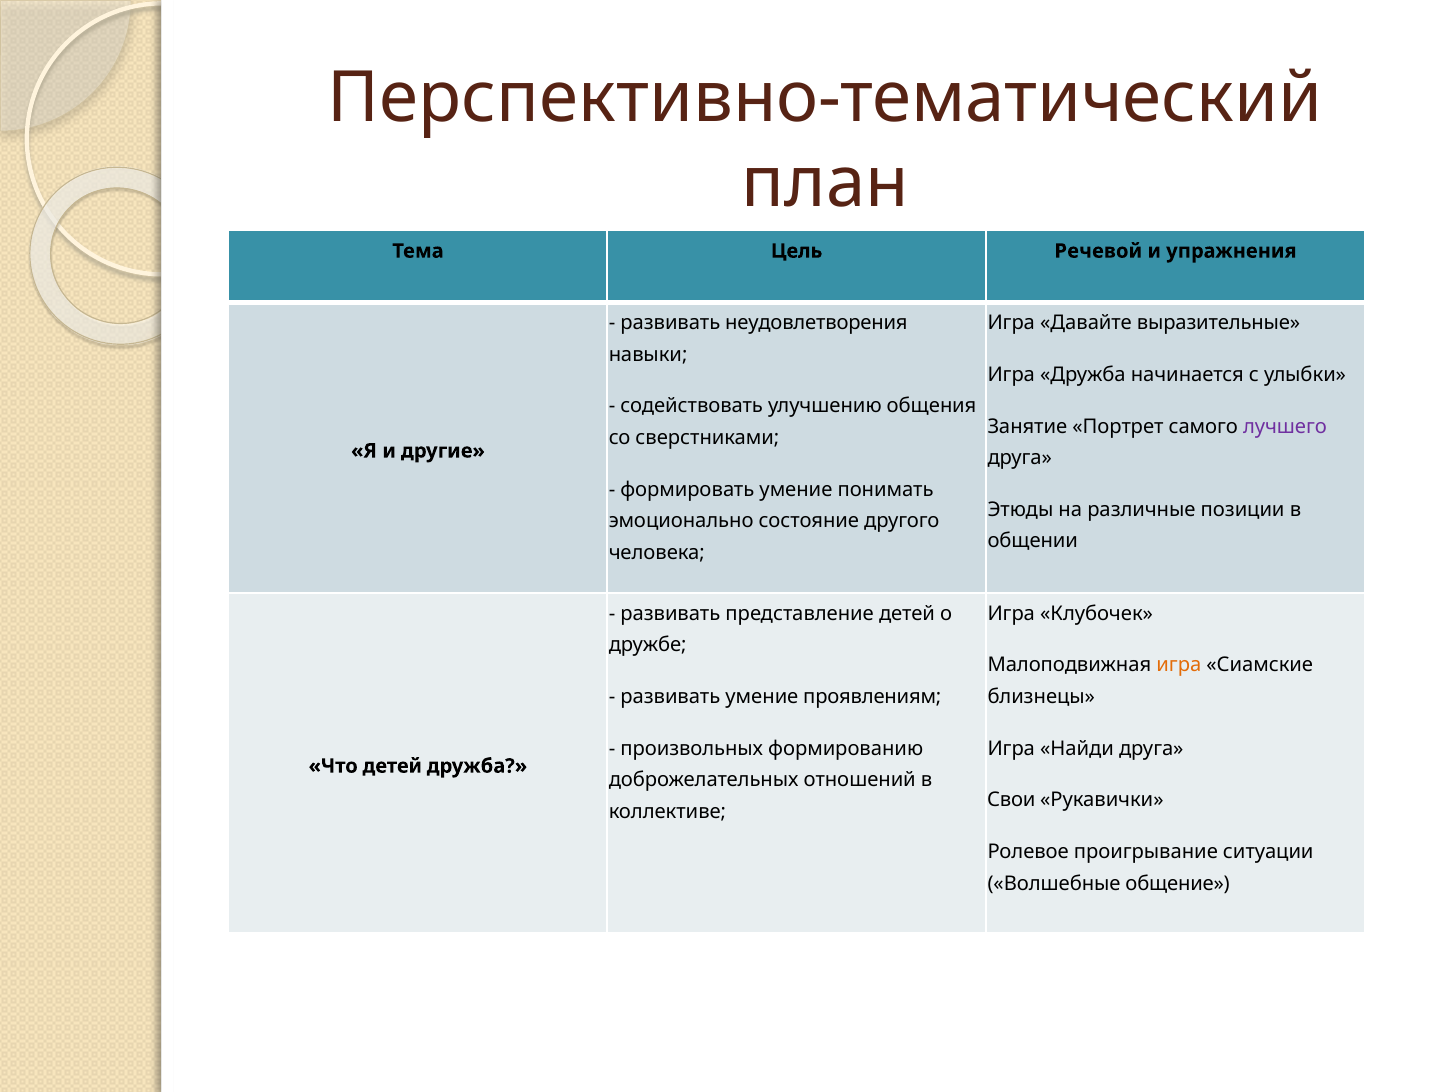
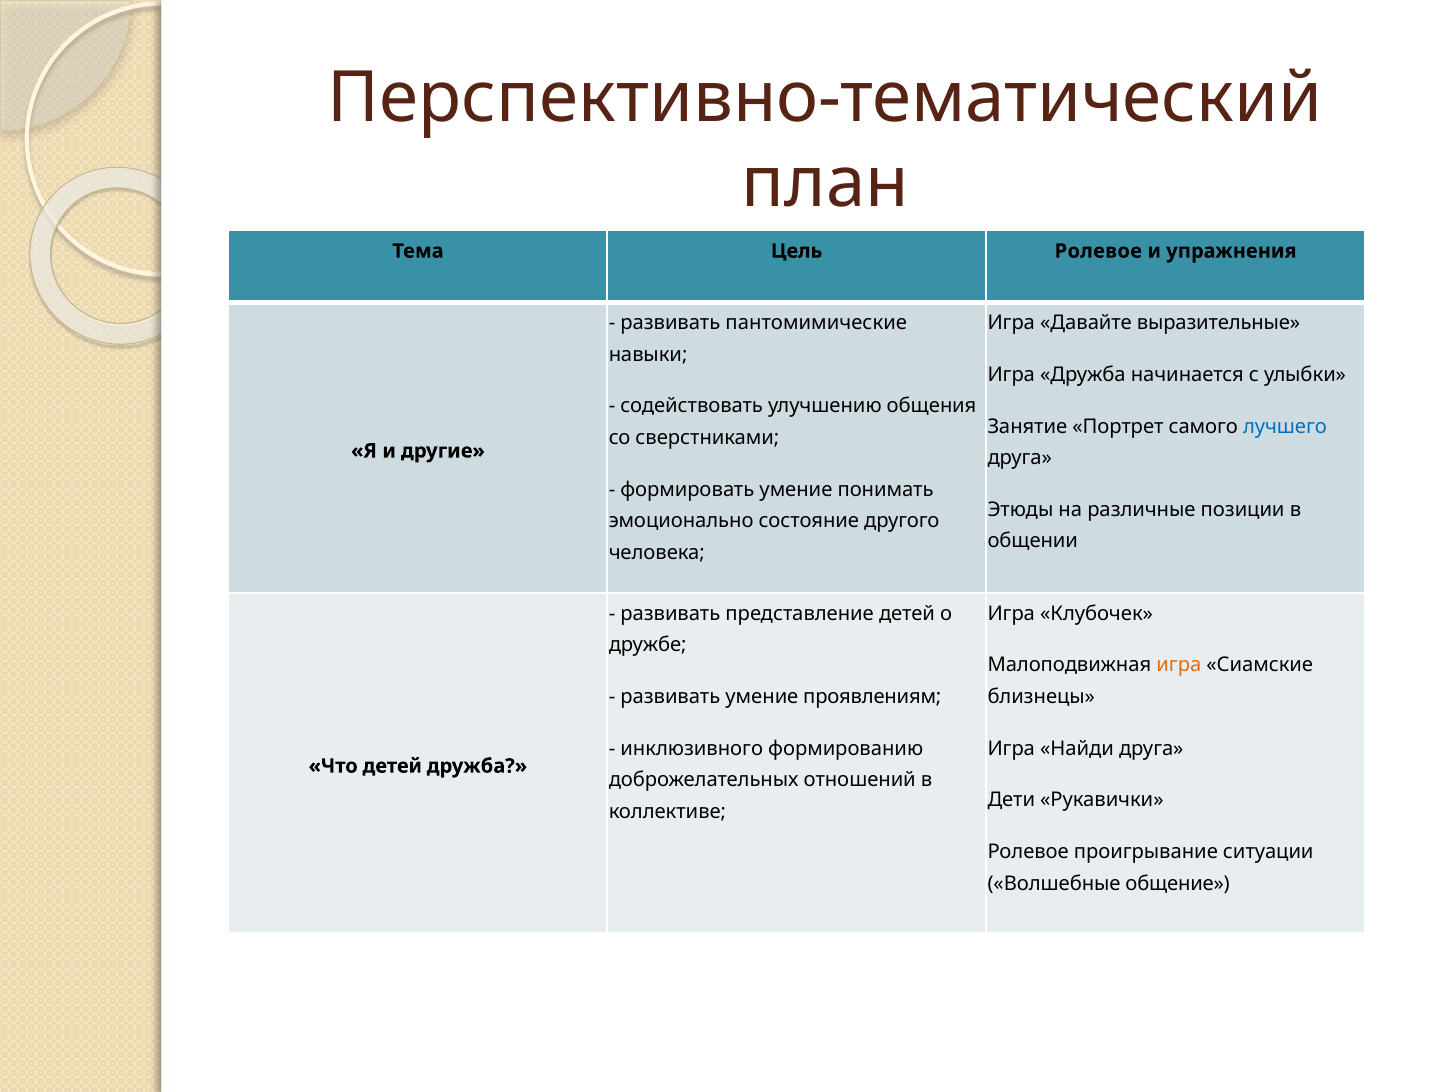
Цель Речевой: Речевой -> Ролевое (1098, 251)
неудовлетворения: неудовлетворения -> пантомимические (816, 323)
лучшего colour: purple -> blue (1285, 426)
произвольных: произвольных -> инклюзивного (692, 748)
Свои: Свои -> Дети (1011, 800)
